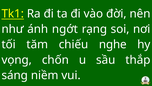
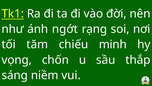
nghe: nghe -> minh (113, 44)
